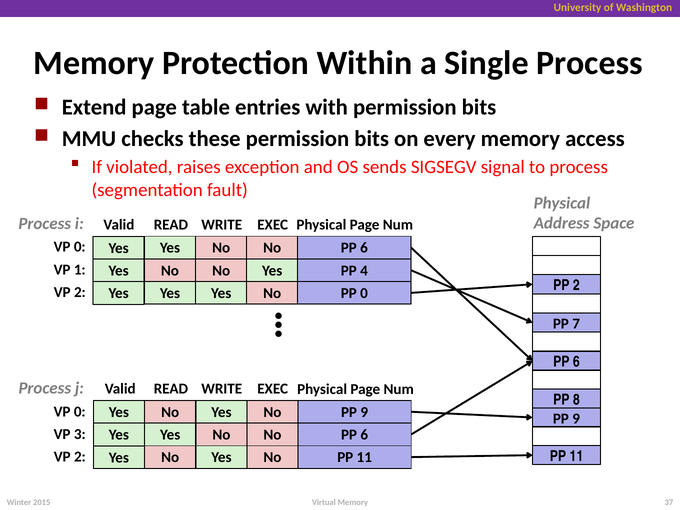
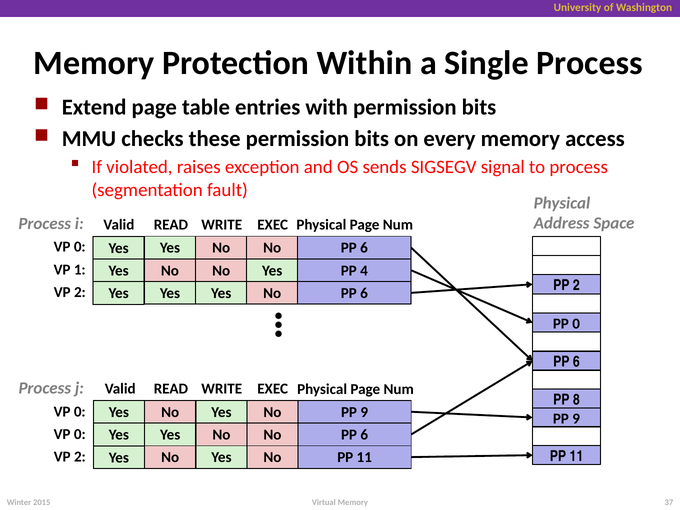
0: 0 -> 6 (364, 293)
PP 7: 7 -> 0 (576, 324)
3: 3 -> 0 (80, 434)
